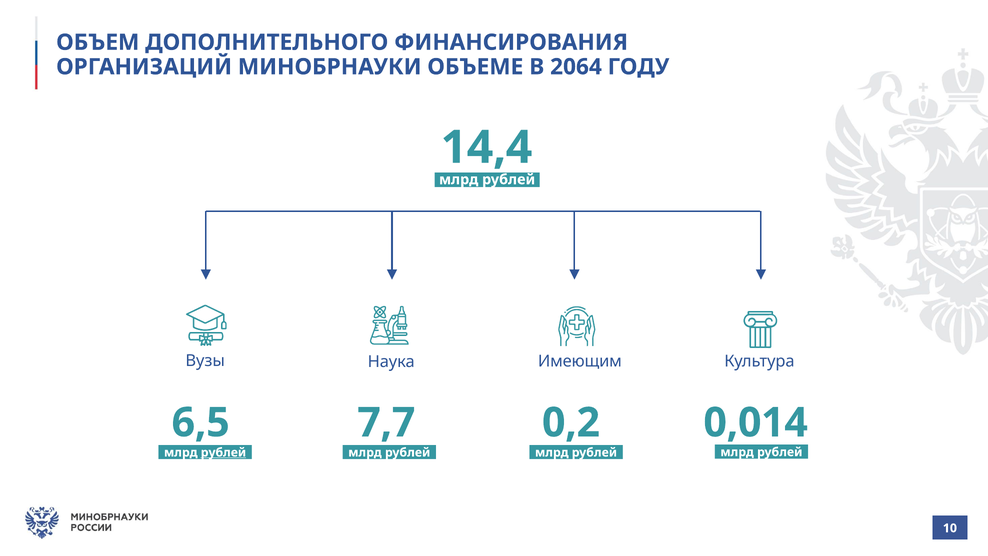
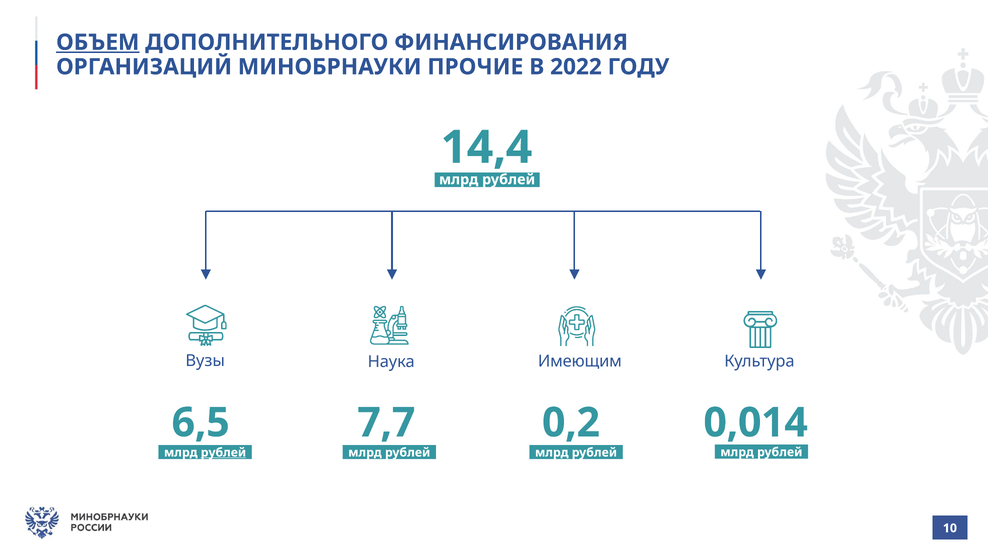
ОБЪЕМ underline: none -> present (98, 42)
ОБЪЕМЕ: ОБЪЕМЕ -> ПРОЧИЕ (475, 67)
2064: 2064 -> 2022 (576, 67)
